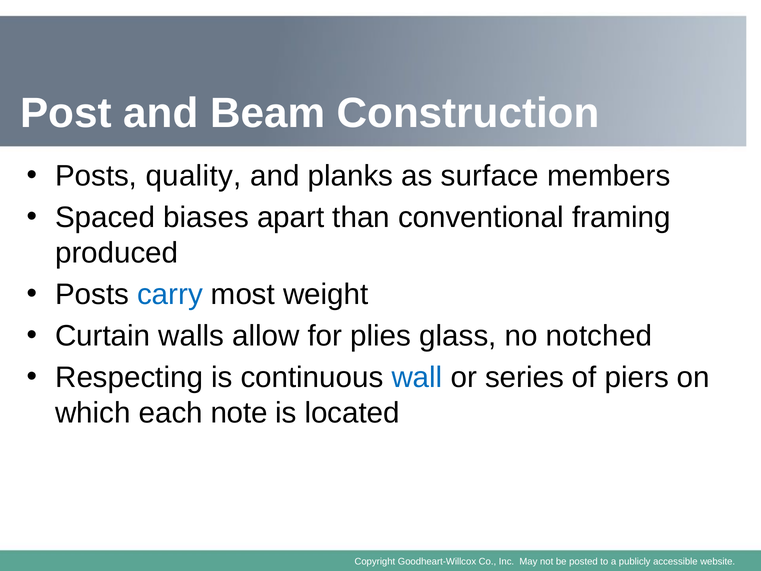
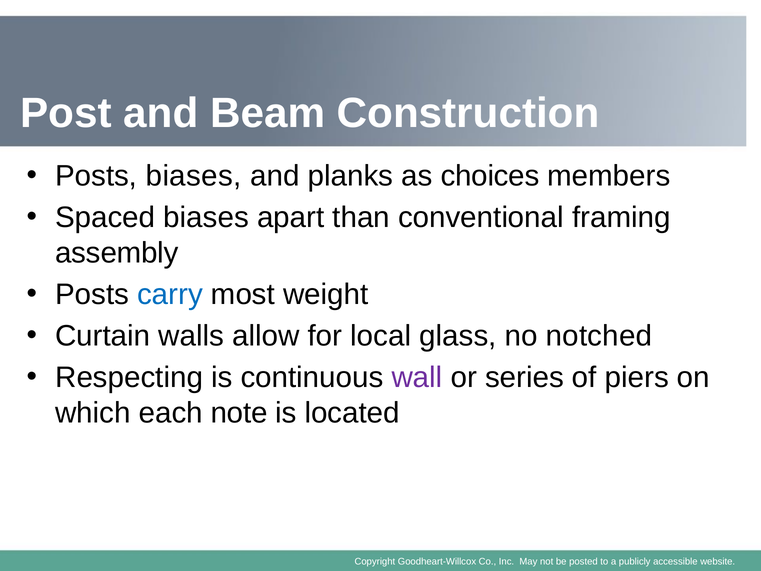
Posts quality: quality -> biases (194, 176)
surface: surface -> choices (490, 176)
produced: produced -> assembly (117, 253)
plies: plies -> local (381, 336)
wall colour: blue -> purple (417, 377)
